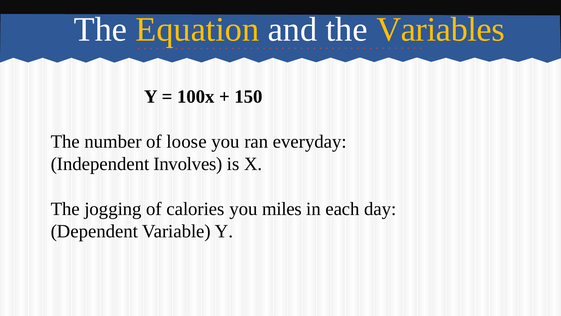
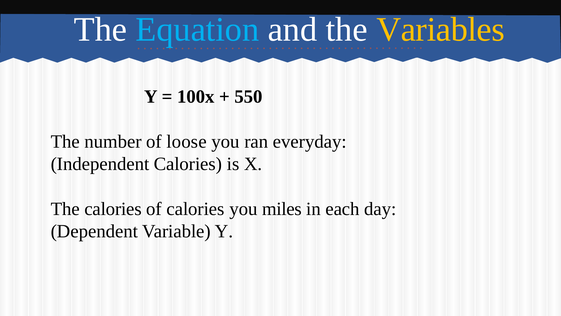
Equation colour: yellow -> light blue (197, 30)
150: 150 -> 550 (248, 96)
Independent Involves: Involves -> Calories (188, 164)
The jogging: jogging -> calories (113, 209)
